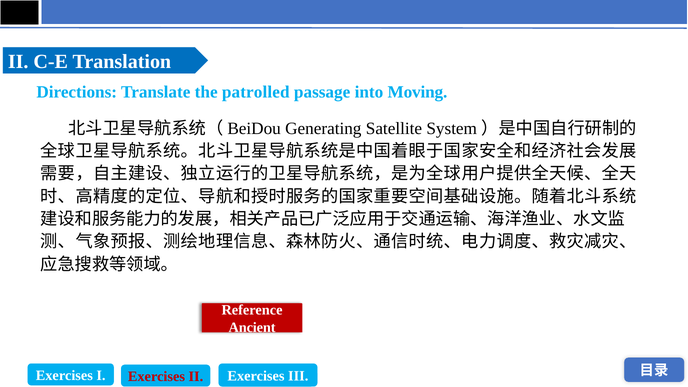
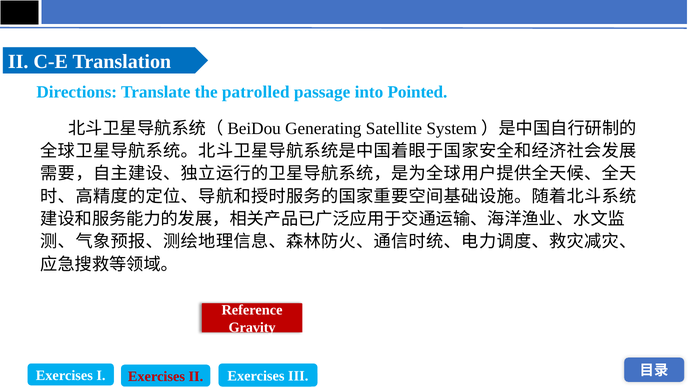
Moving: Moving -> Pointed (417, 92)
Ancient: Ancient -> Gravity (252, 327)
